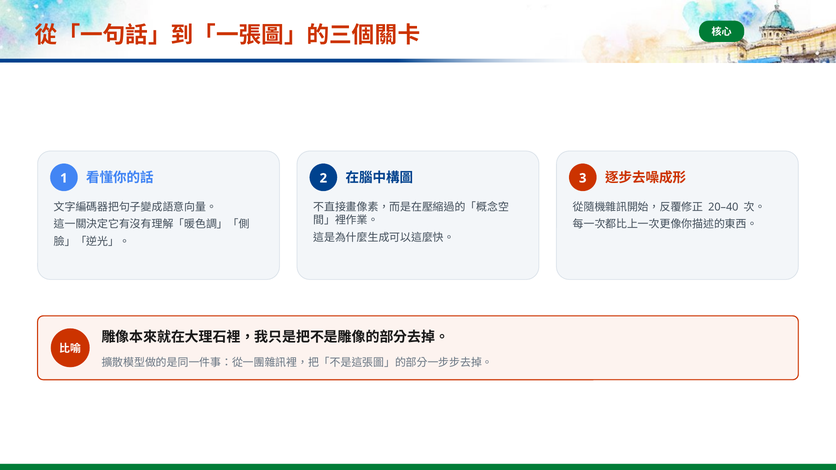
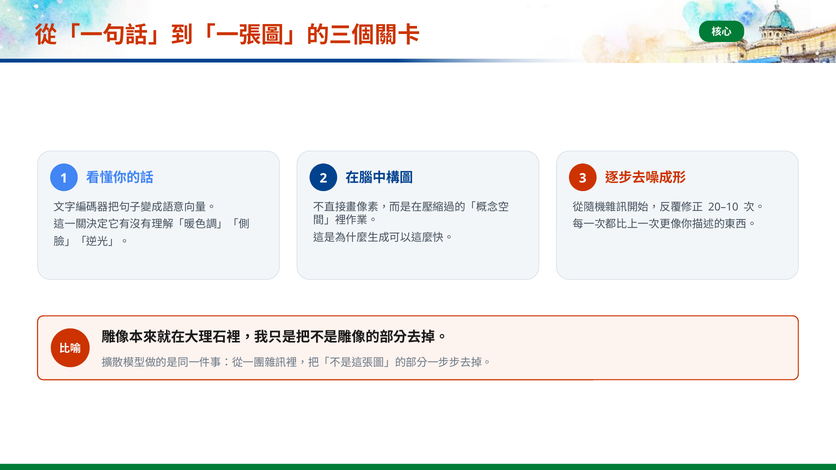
20–40: 20–40 -> 20–10 (723, 207)
